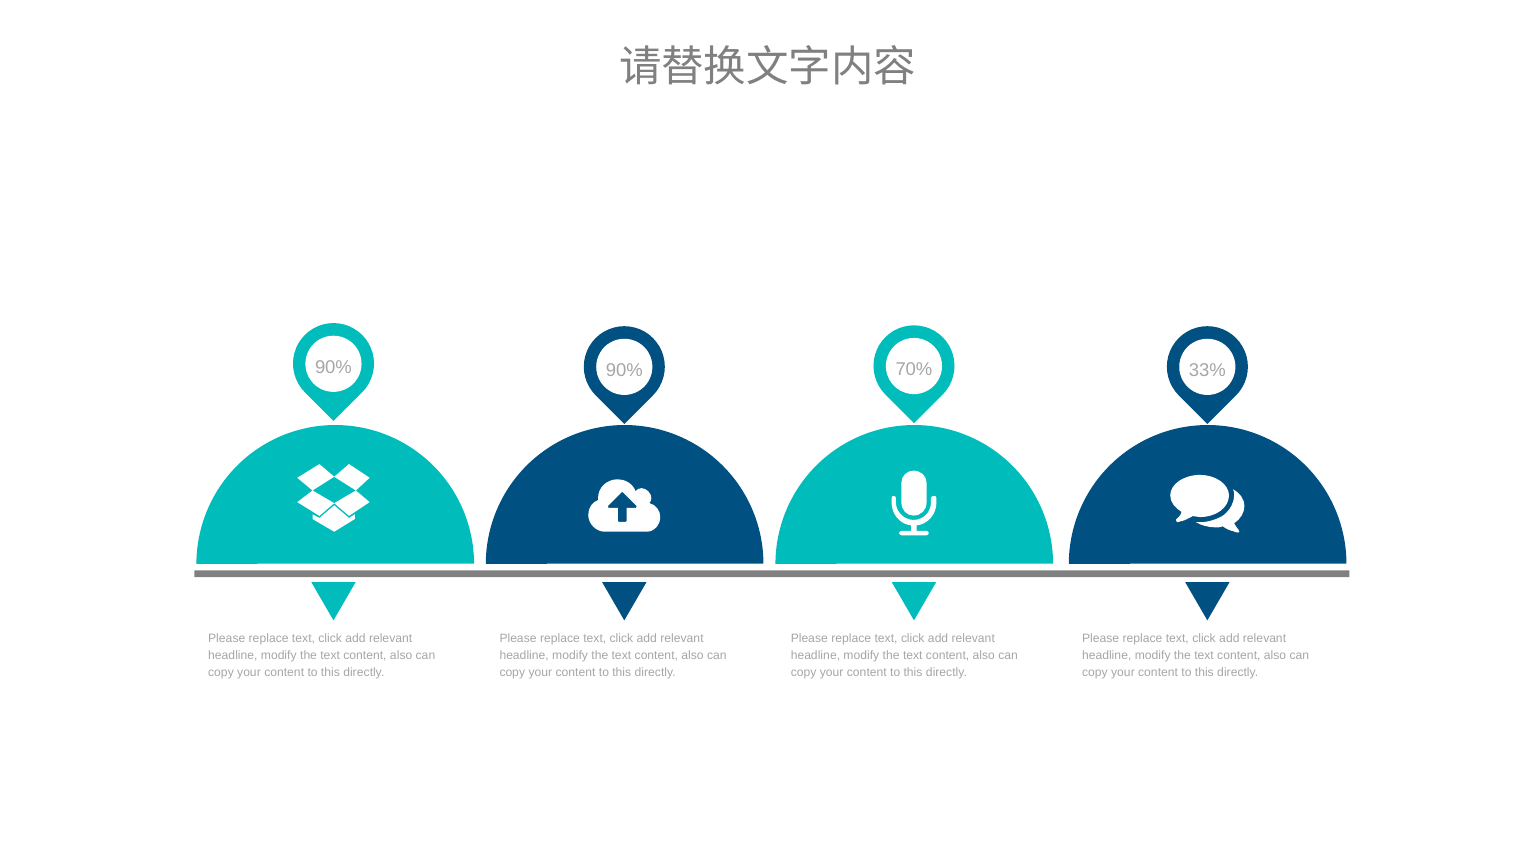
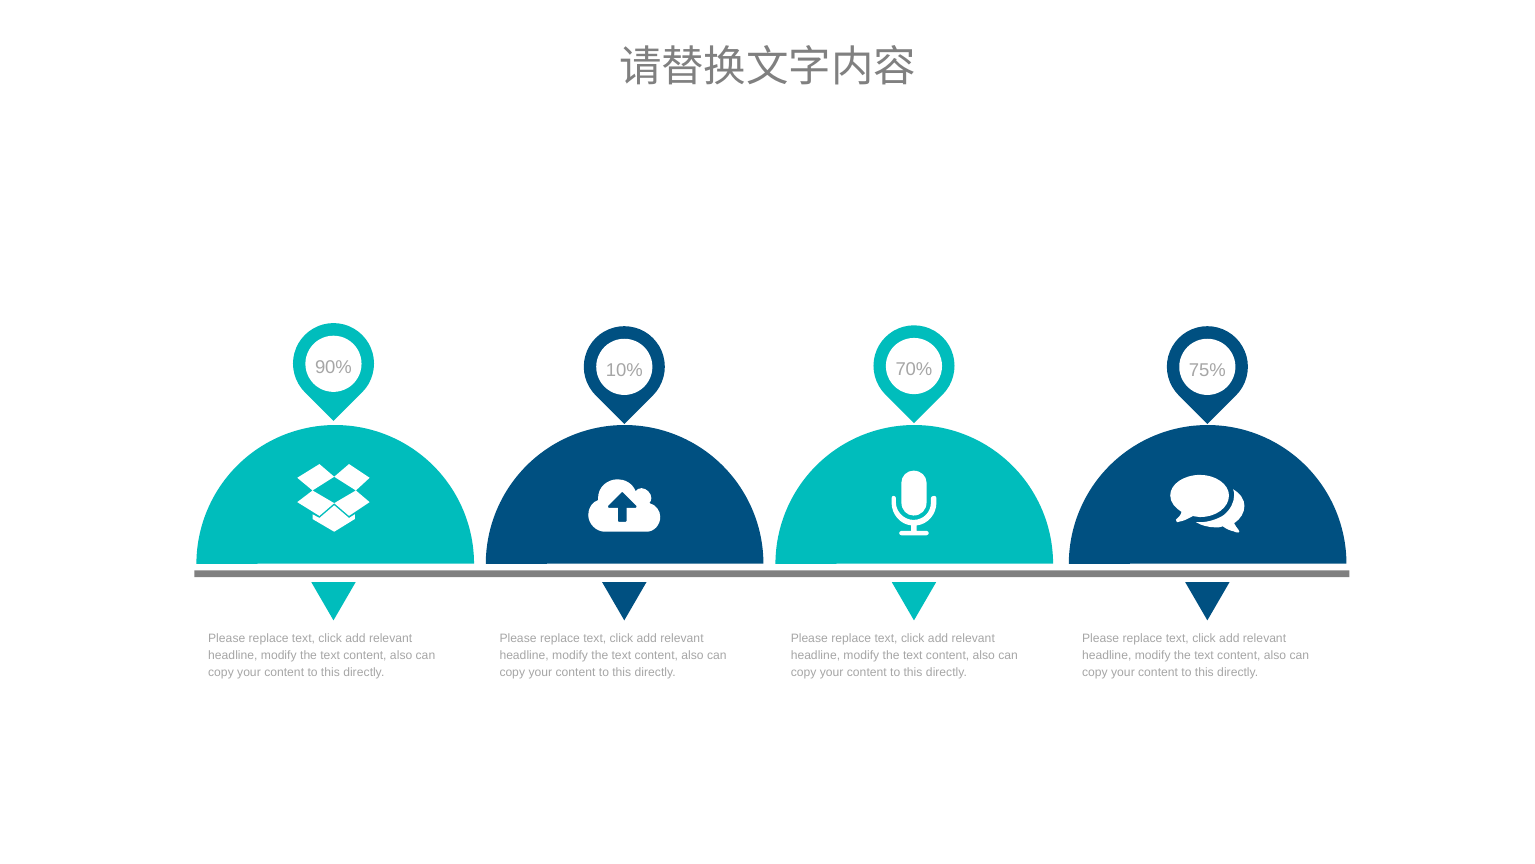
90% 90%: 90% -> 10% (624, 370)
33%: 33% -> 75% (1207, 370)
